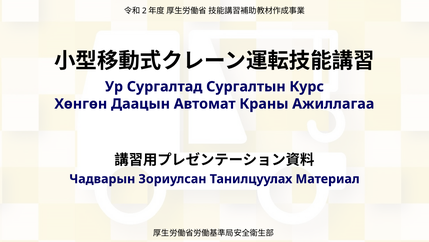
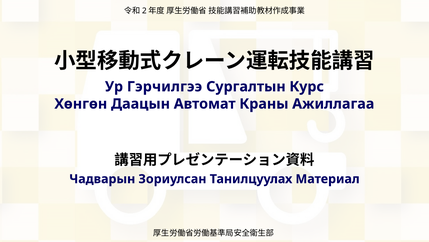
Сургалтад: Сургалтад -> Гэрчилгээ (165, 86)
